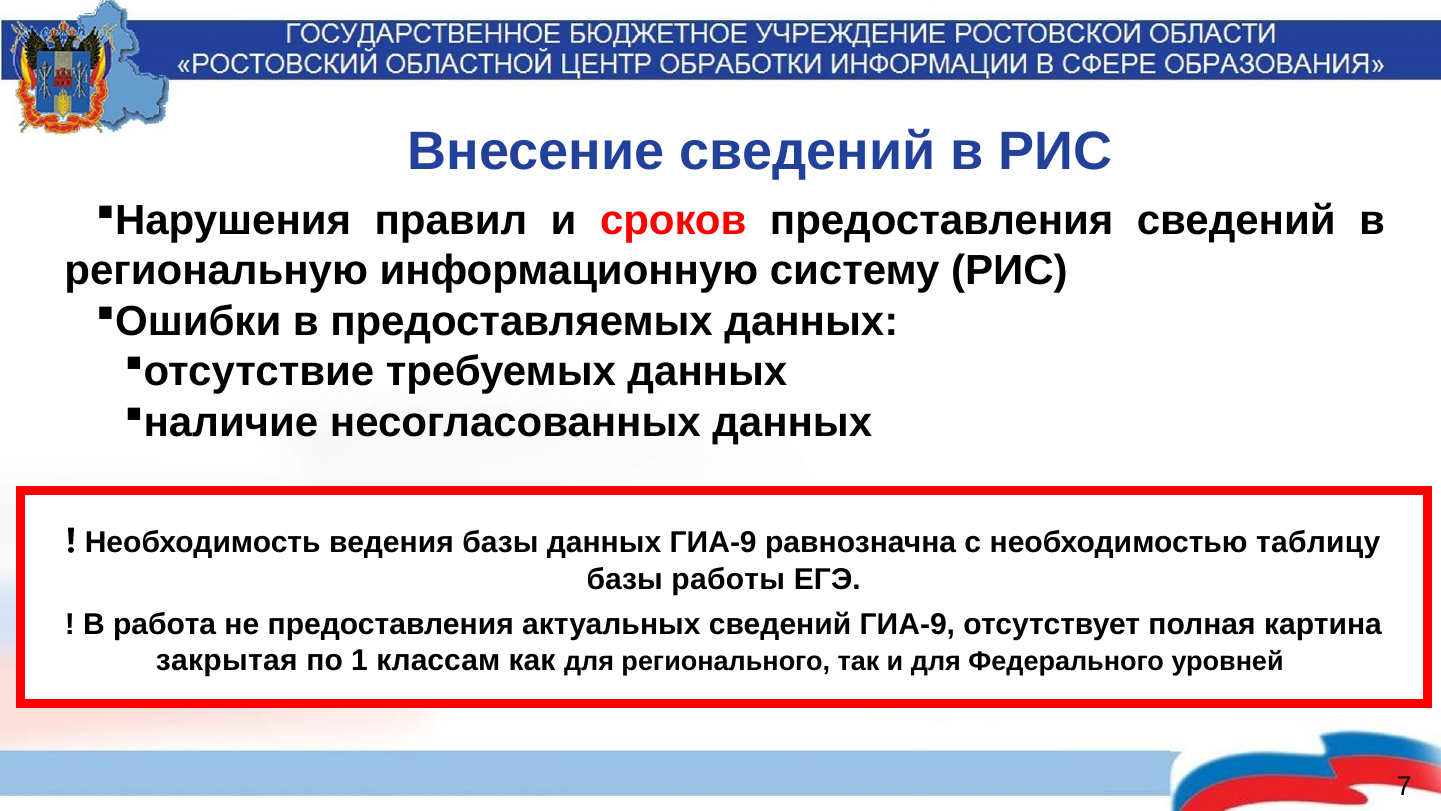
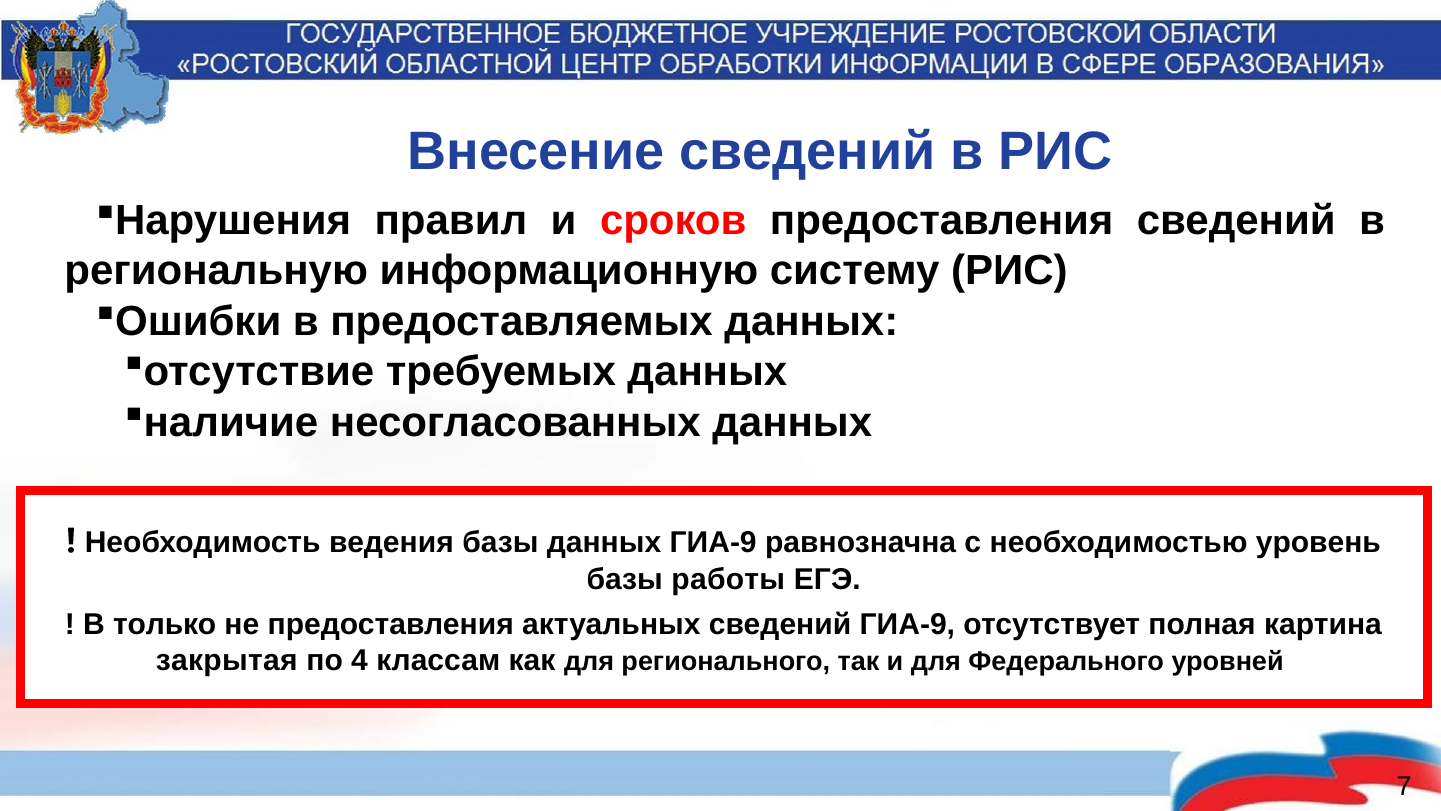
таблицу: таблицу -> уровень (1318, 542)
работа: работа -> только (165, 624)
1: 1 -> 4 (360, 660)
